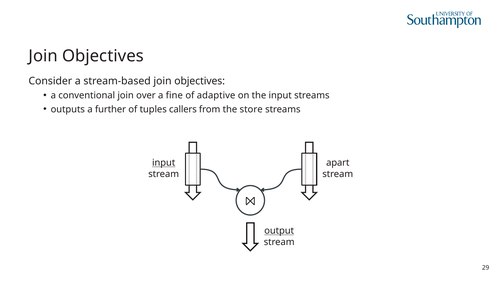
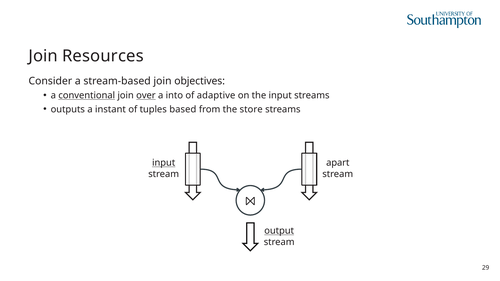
Objectives: Objectives -> Resources (103, 56)
conventional underline: none -> present (87, 96)
over underline: none -> present (146, 96)
fine: fine -> into (174, 96)
further: further -> instant (110, 109)
callers: callers -> based (183, 109)
